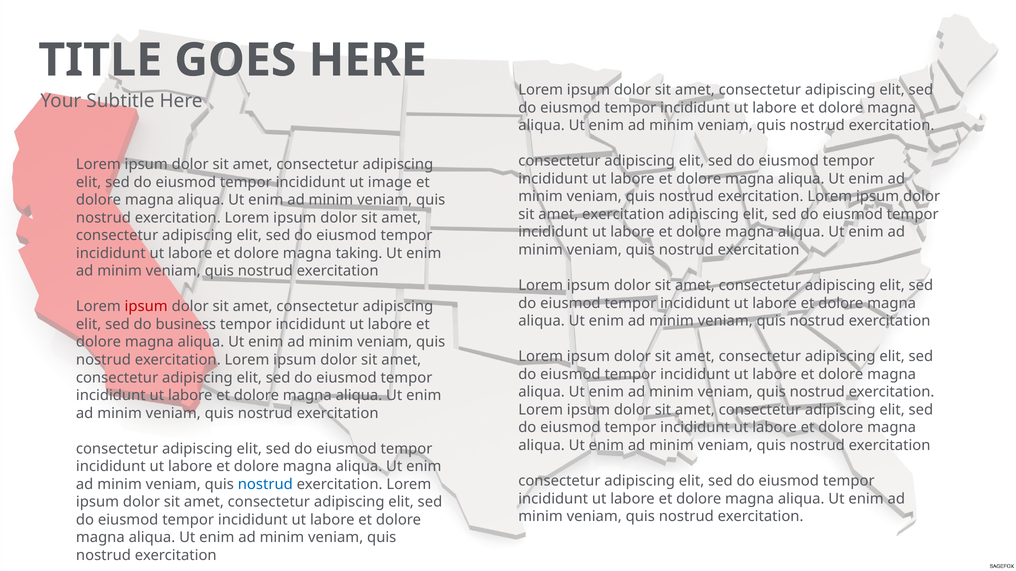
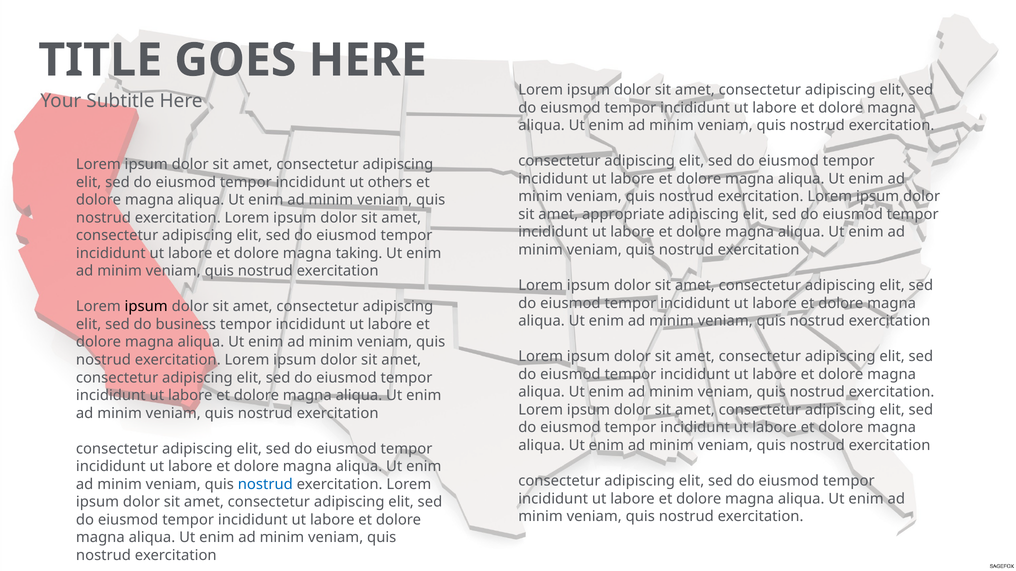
image: image -> others (390, 182)
amet exercitation: exercitation -> appropriate (623, 214)
ipsum colour: red -> black (146, 307)
